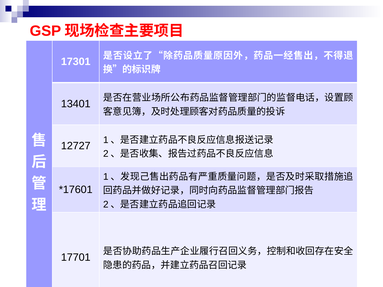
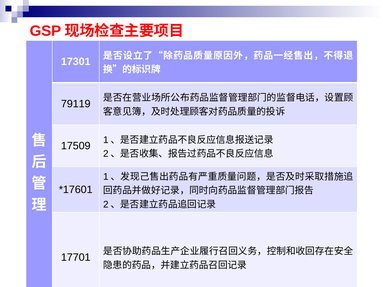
13401: 13401 -> 79119 (76, 104)
12727: 12727 -> 17509 (76, 146)
